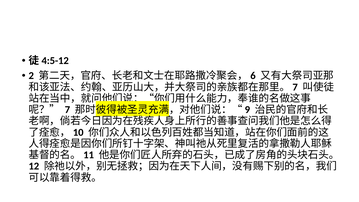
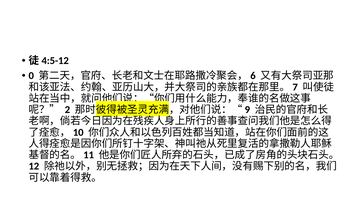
2: 2 -> 0 (31, 76)
7: 7 -> 2 (67, 110)
